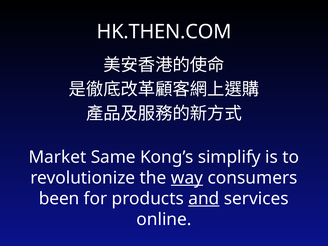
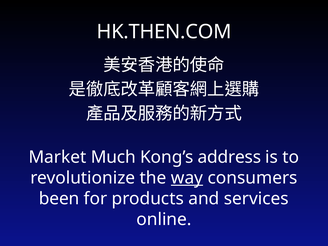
Same: Same -> Much (113, 157)
simplify: simplify -> address (229, 157)
and underline: present -> none (204, 199)
